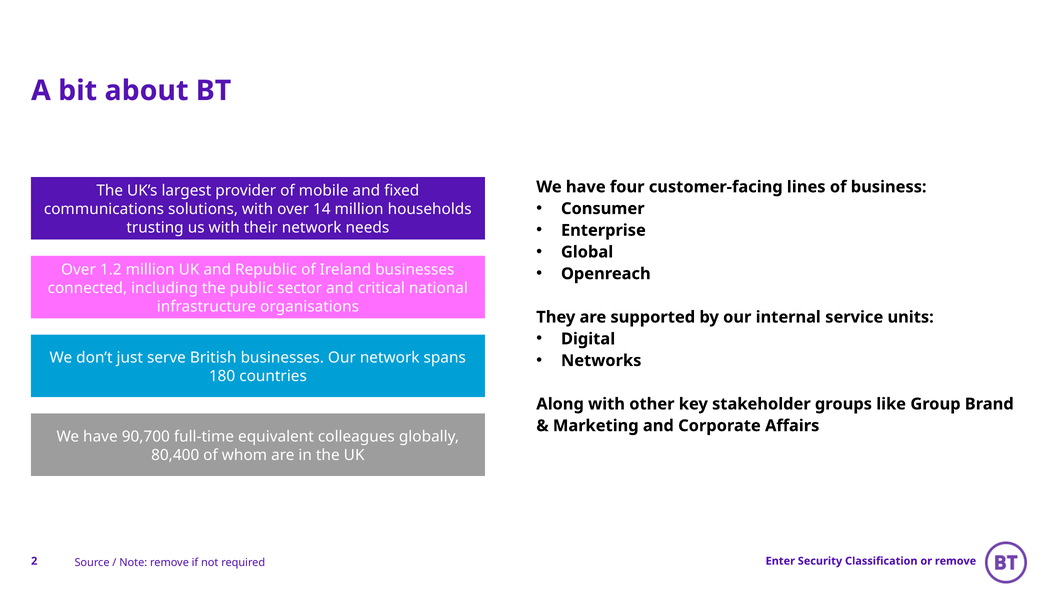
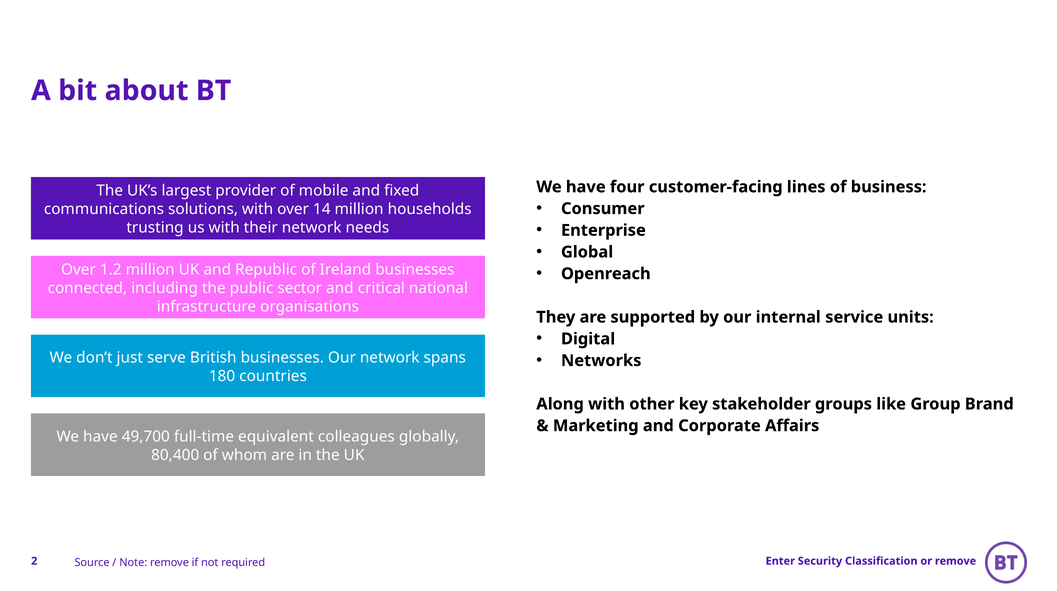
90,700: 90,700 -> 49,700 (146, 436)
